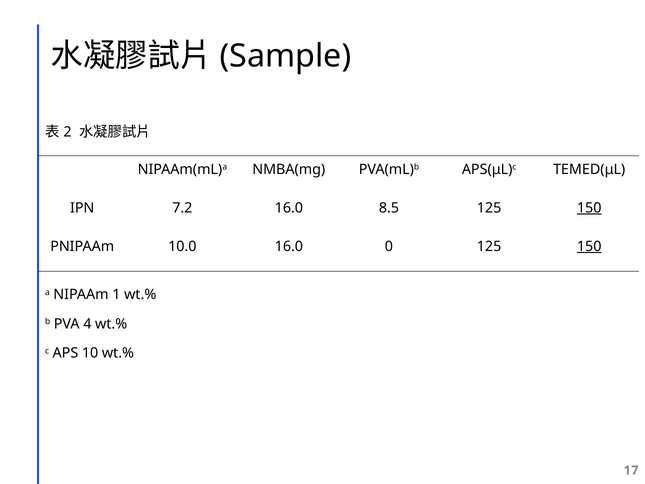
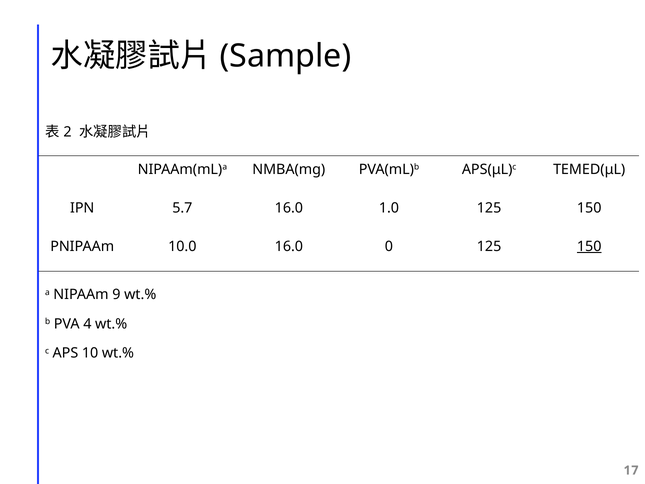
7.2: 7.2 -> 5.7 (182, 208)
8.5: 8.5 -> 1.0 (389, 208)
150 underline: present -> none (589, 208)
1: 1 -> 9 (116, 295)
